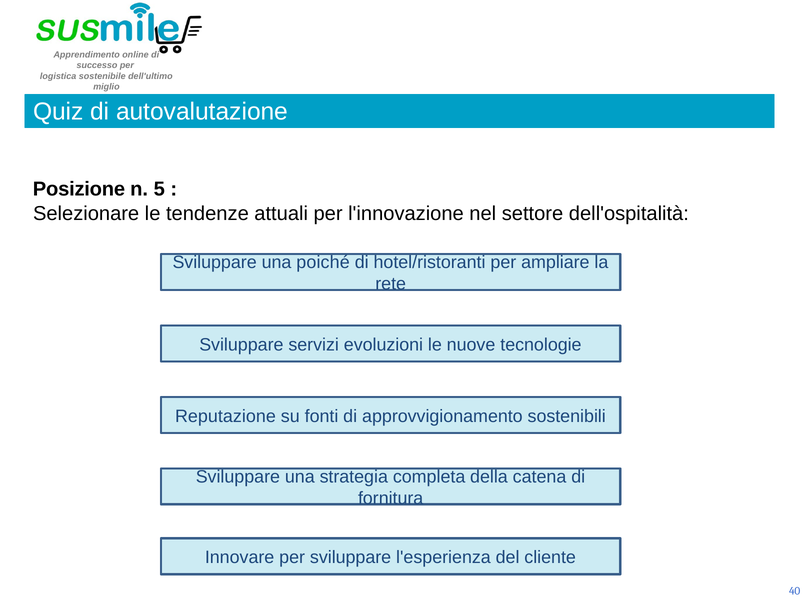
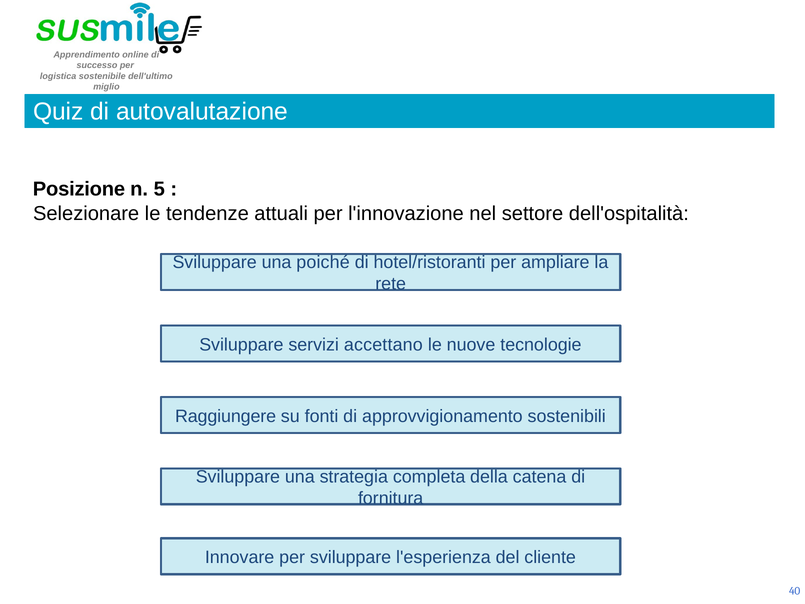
evoluzioni: evoluzioni -> accettano (383, 345)
Reputazione: Reputazione -> Raggiungere (226, 416)
